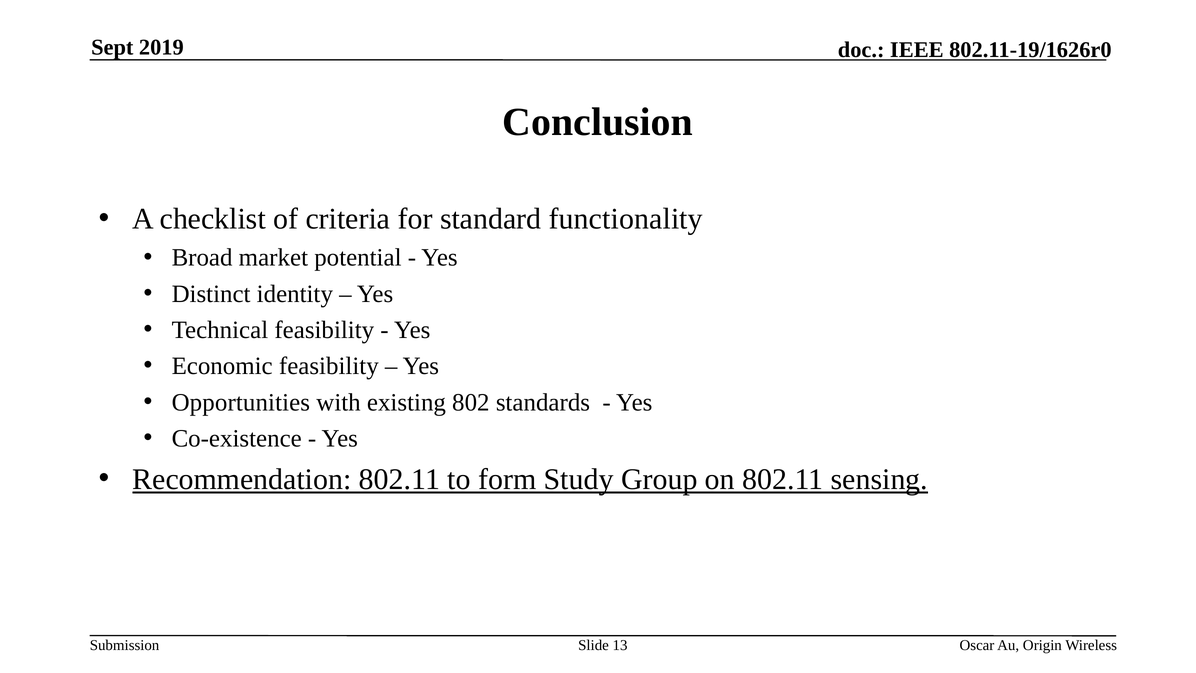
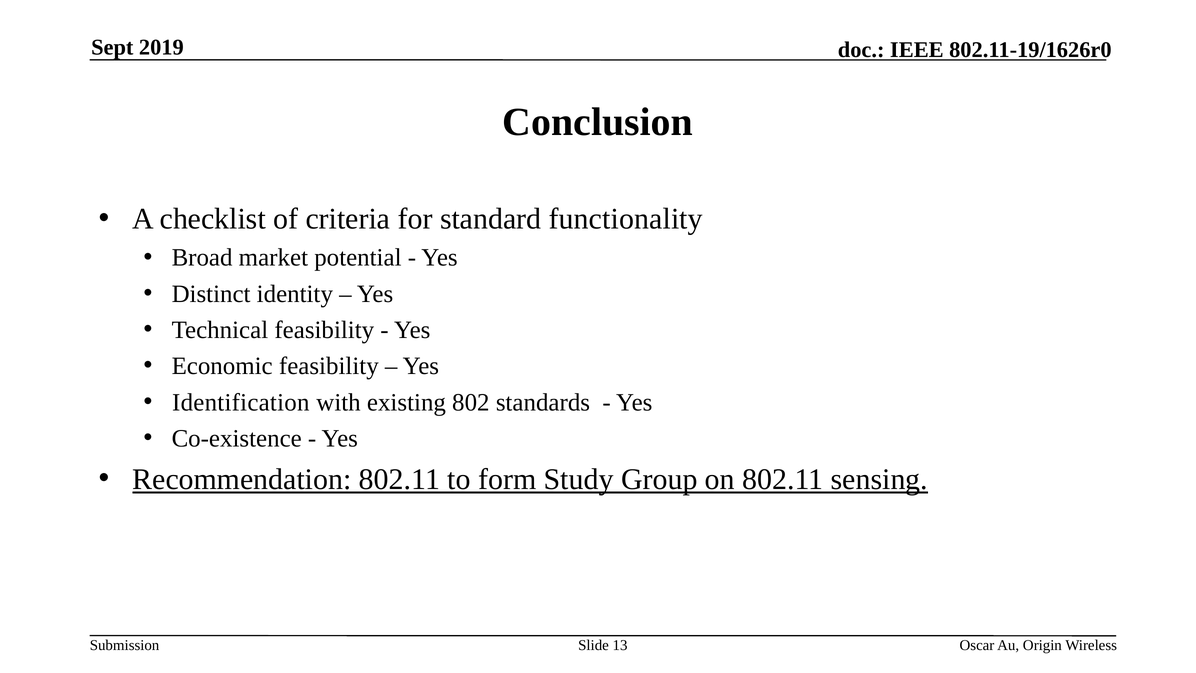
Opportunities: Opportunities -> Identification (241, 402)
